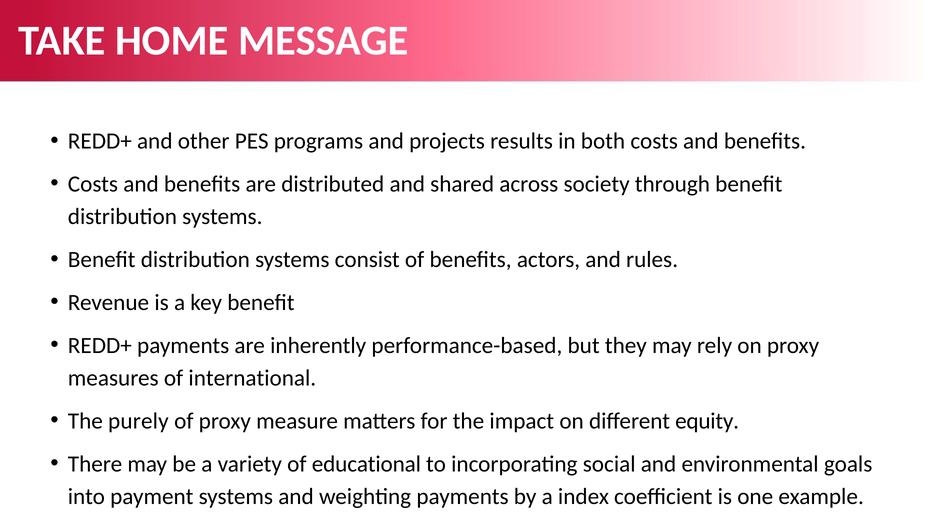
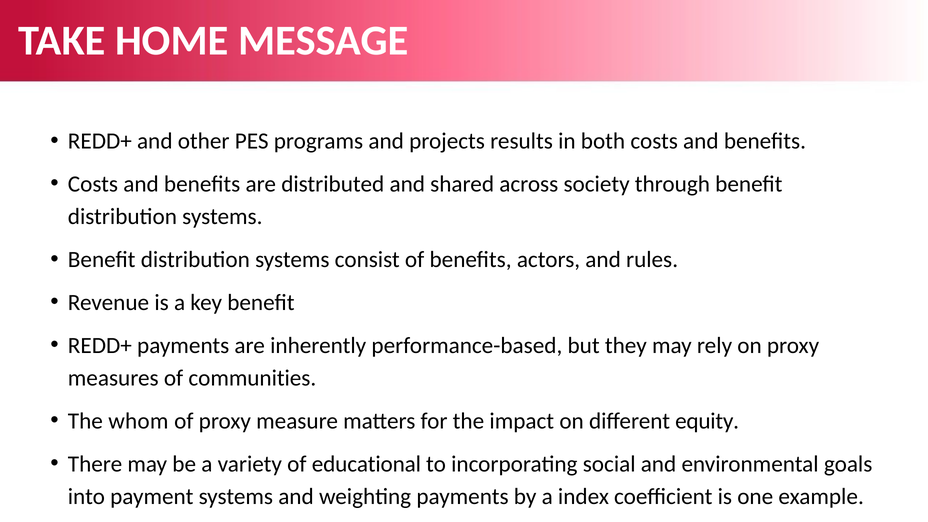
international: international -> communities (252, 378)
purely: purely -> whom (138, 421)
